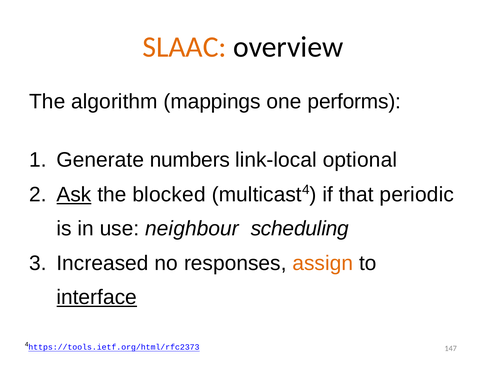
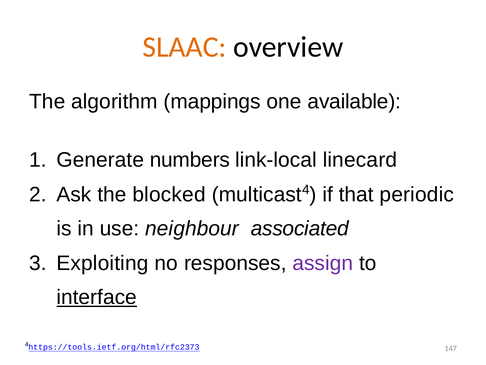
performs: performs -> available (354, 102)
optional: optional -> linecard (360, 160)
Ask underline: present -> none (74, 194)
scheduling: scheduling -> associated (300, 228)
Increased: Increased -> Exploiting (103, 263)
assign colour: orange -> purple (323, 263)
